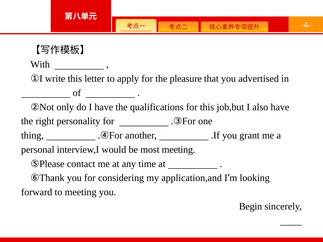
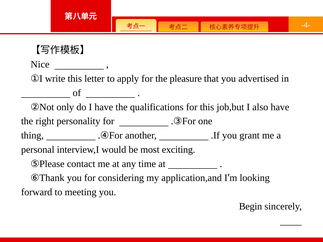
With: With -> Nice (40, 64)
most meeting: meeting -> exciting (179, 150)
